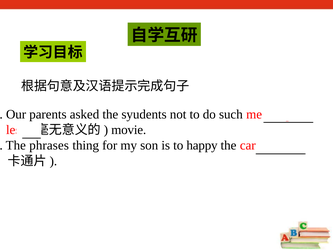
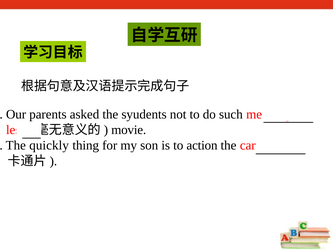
phrases: phrases -> quickly (49, 145)
happy: happy -> action (202, 145)
